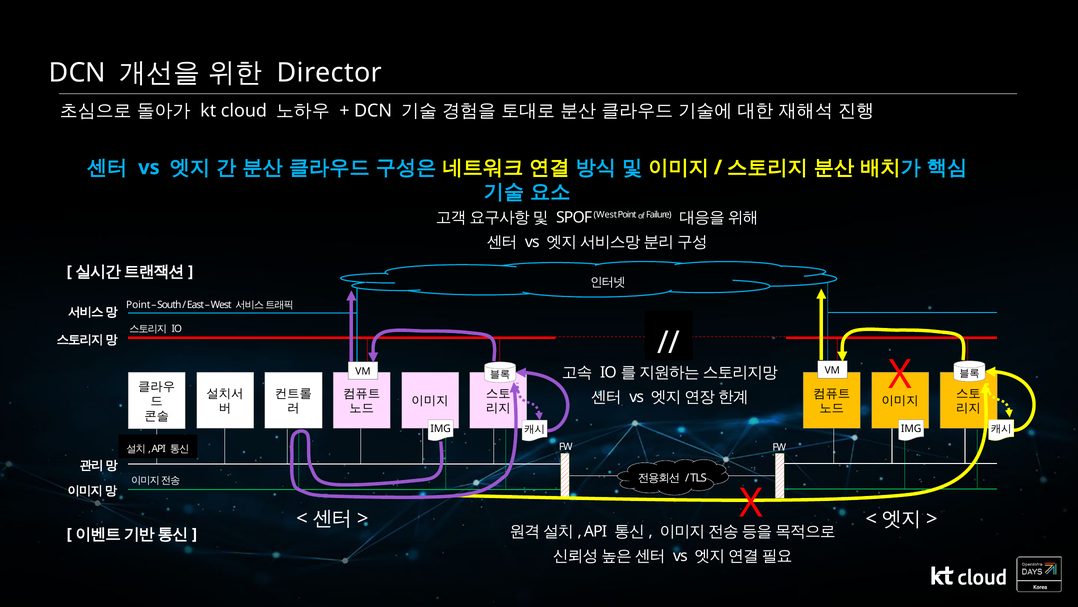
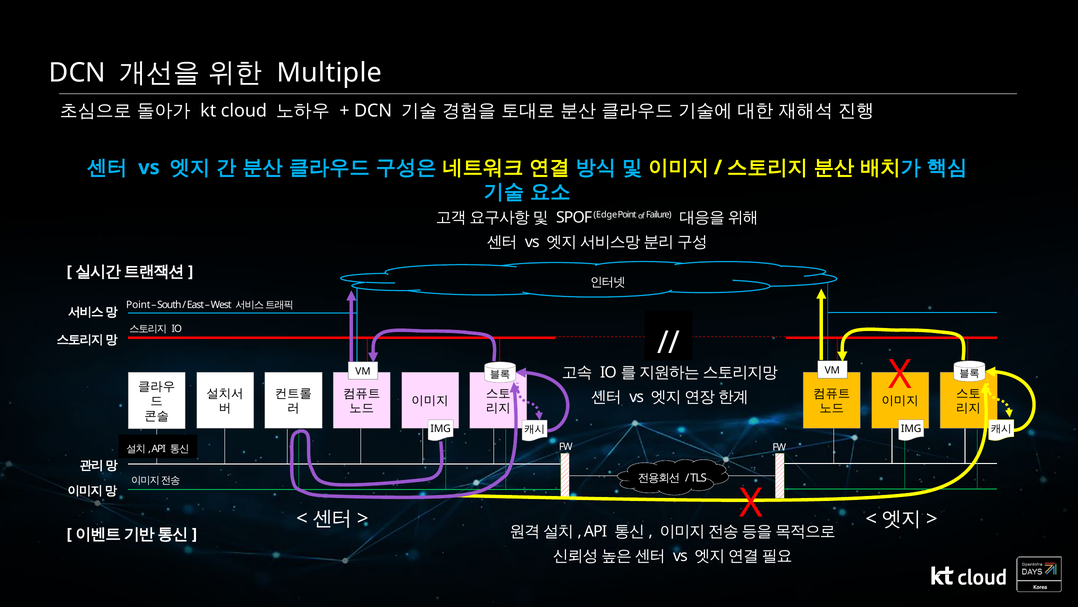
Director: Director -> Multiple (329, 73)
SPOF West: West -> Edge (605, 215)
